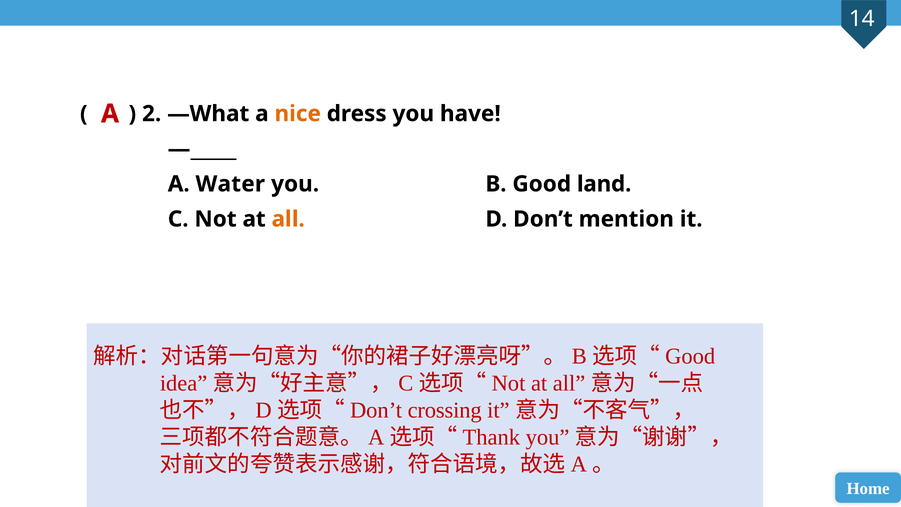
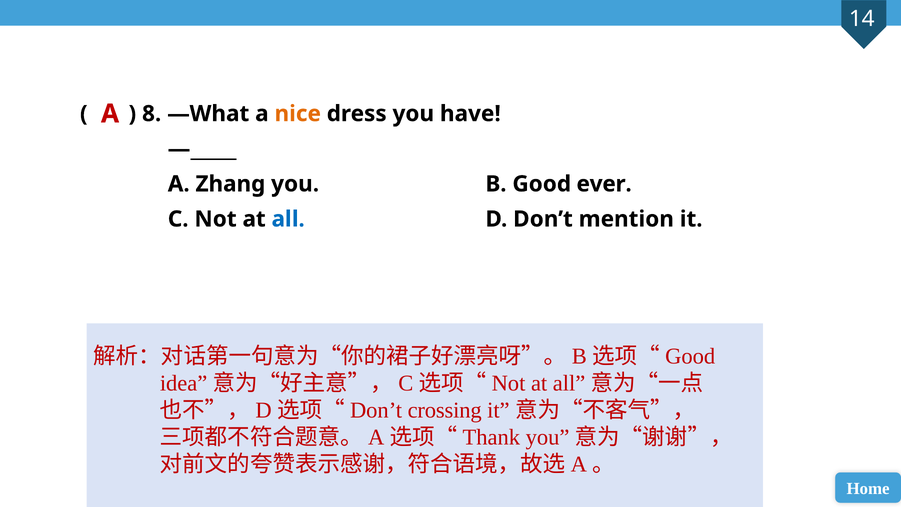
2: 2 -> 8 (152, 114)
Water: Water -> Zhang (230, 184)
land: land -> ever (604, 184)
all colour: orange -> blue (288, 219)
